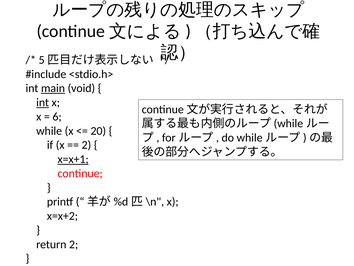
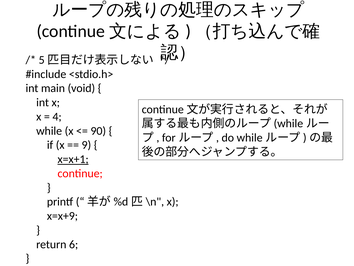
main underline: present -> none (53, 88)
int underline: present -> none (43, 102)
6: 6 -> 4 (57, 116)
20: 20 -> 90 (98, 131)
2: 2 -> 9 (86, 145)
x=x+2: x=x+2 -> x=x+9 (62, 216)
return 2: 2 -> 6 (74, 244)
